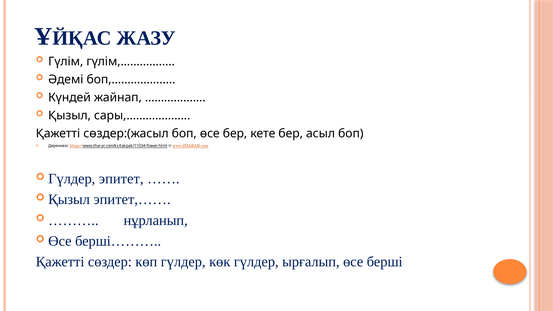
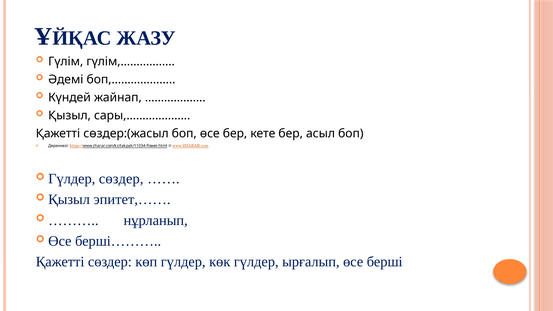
Гүлдер эпитет: эпитет -> сөздер (121, 179)
